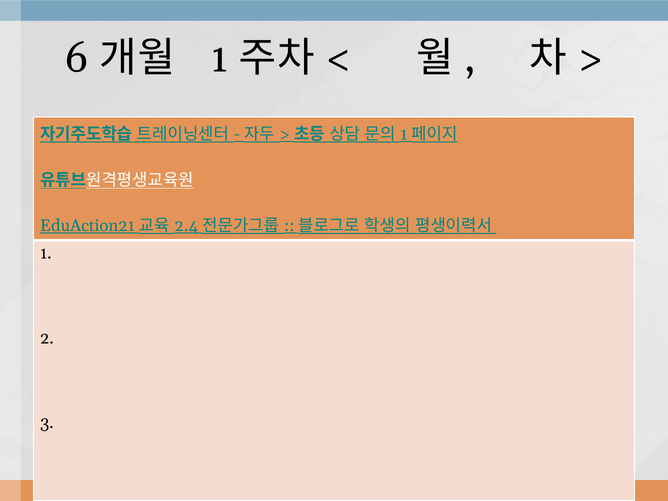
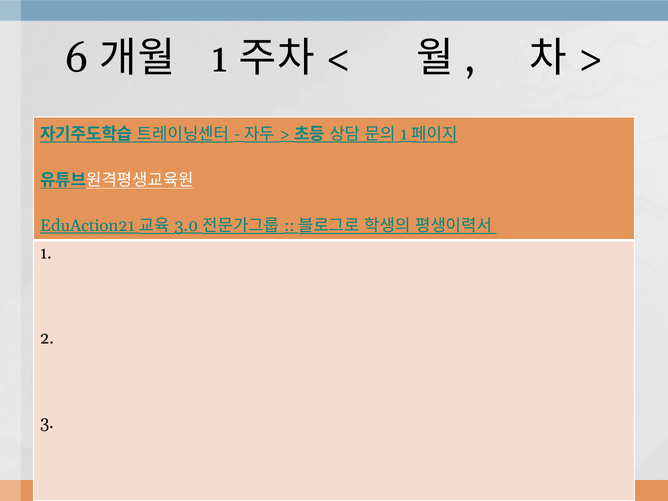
2.4: 2.4 -> 3.0 (186, 226)
